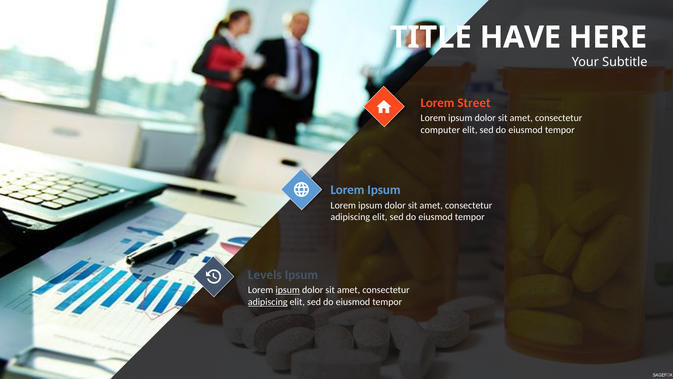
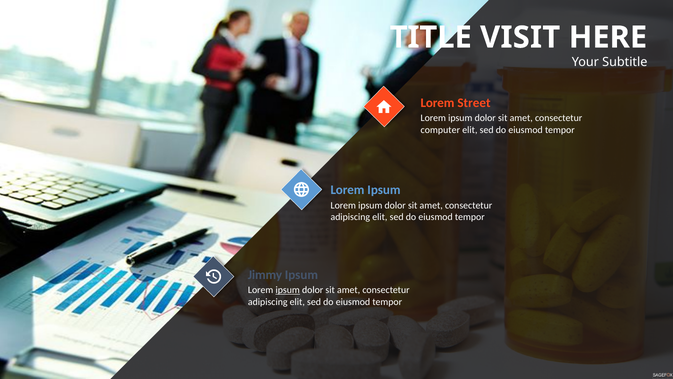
HAVE: HAVE -> VISIT (520, 37)
Levels: Levels -> Jimmy (265, 274)
adipiscing underline: present -> none (268, 302)
